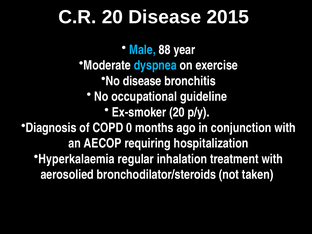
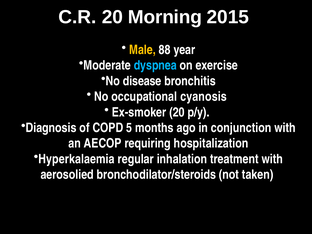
20 Disease: Disease -> Morning (165, 17)
Male colour: light blue -> yellow (142, 50)
guideline: guideline -> cyanosis (204, 97)
0: 0 -> 5 (129, 128)
